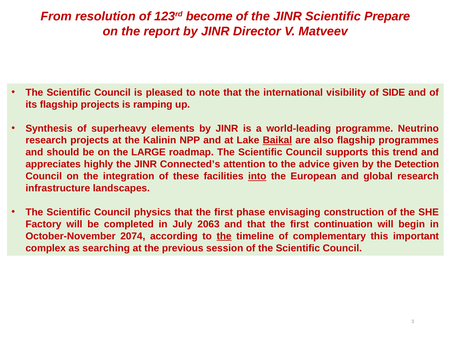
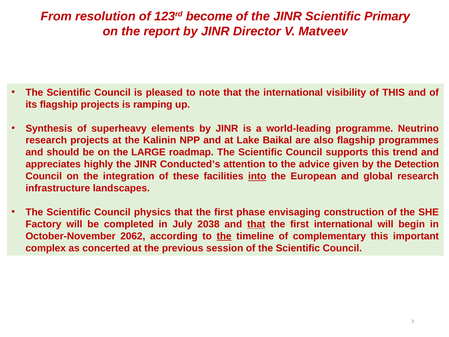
Prepare: Prepare -> Primary (387, 16)
of SIDE: SIDE -> THIS (394, 92)
Baikal underline: present -> none (277, 140)
Connected’s: Connected’s -> Conducted’s (190, 164)
2063: 2063 -> 2038 (208, 224)
that underline: none -> present (256, 224)
first continuation: continuation -> international (343, 224)
2074: 2074 -> 2062 (133, 236)
searching: searching -> concerted (106, 248)
